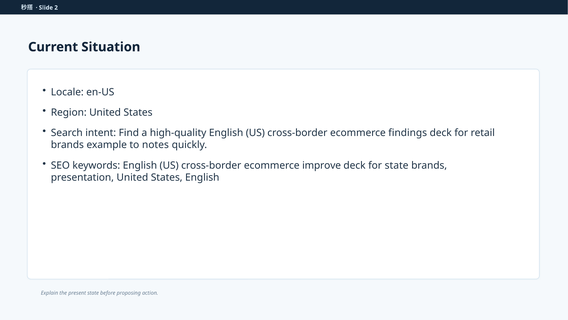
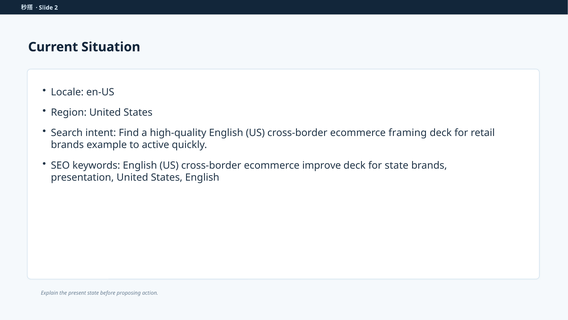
findings: findings -> framing (408, 133)
notes: notes -> active (156, 145)
